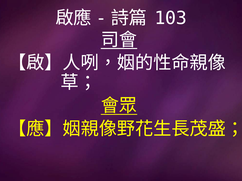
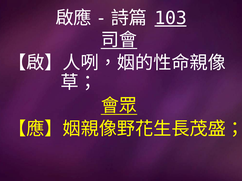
103 underline: none -> present (171, 18)
